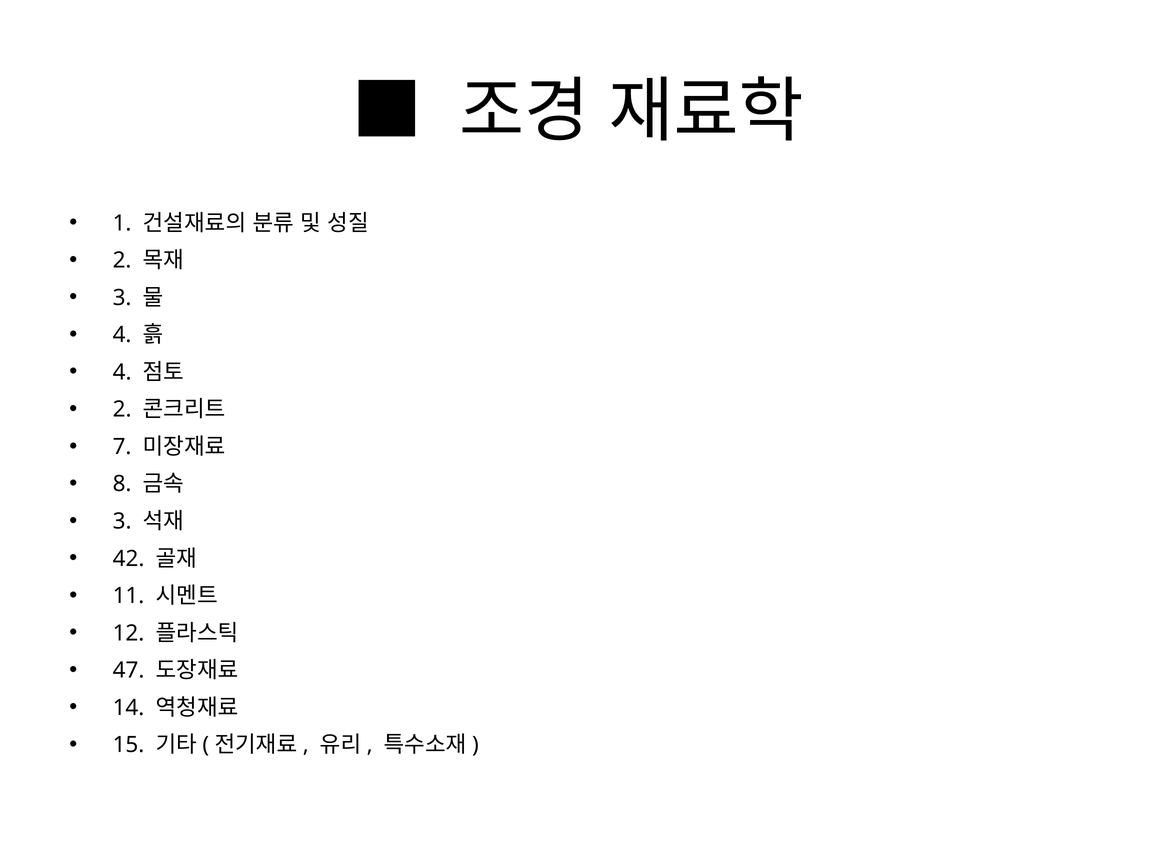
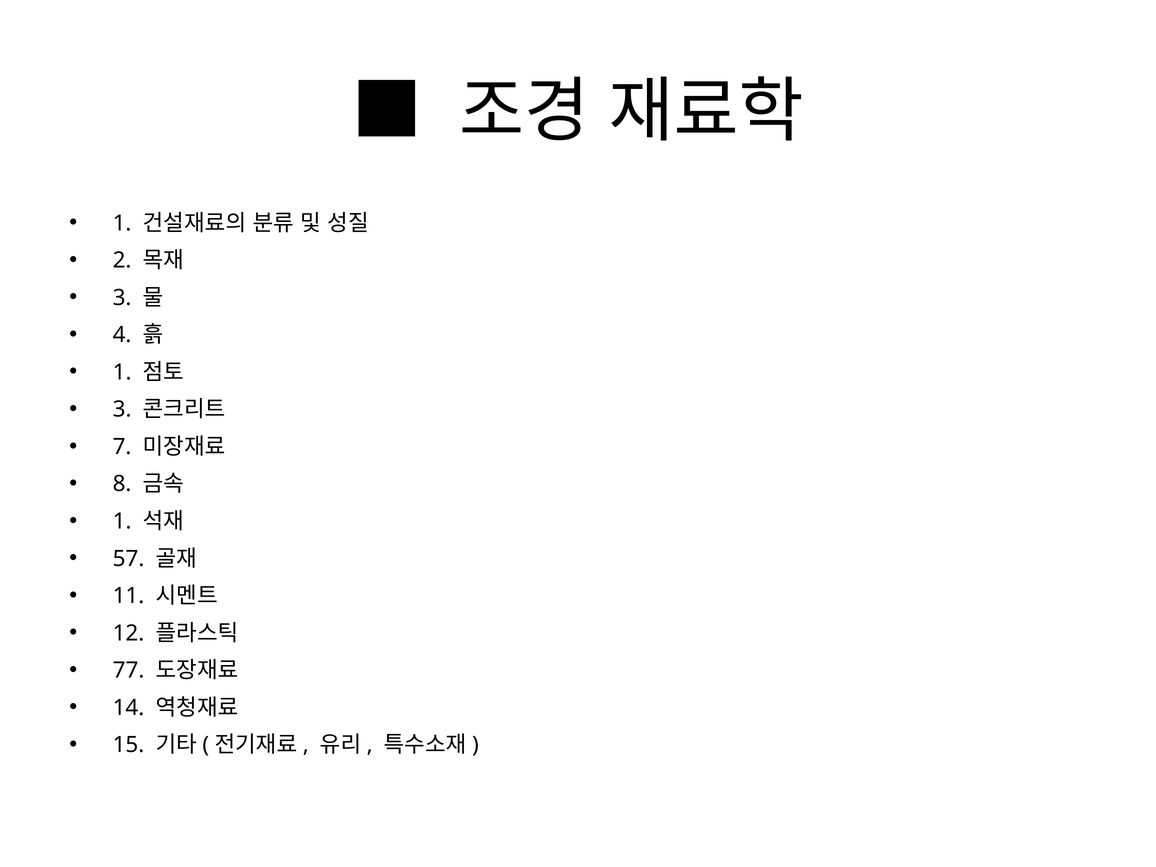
4: 4 -> 1 (122, 372)
2: 2 -> 3 (122, 410)
3: 3 -> 1 (122, 521)
42: 42 -> 57 (129, 559)
47: 47 -> 77 (129, 670)
